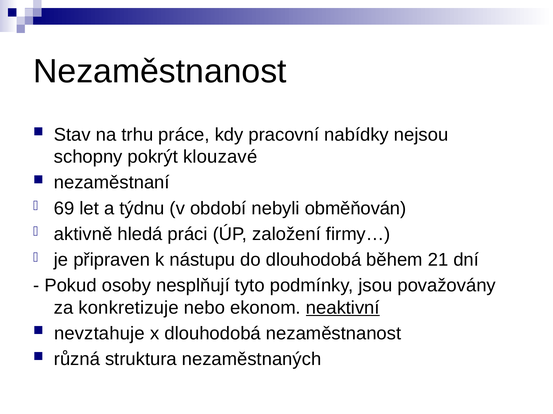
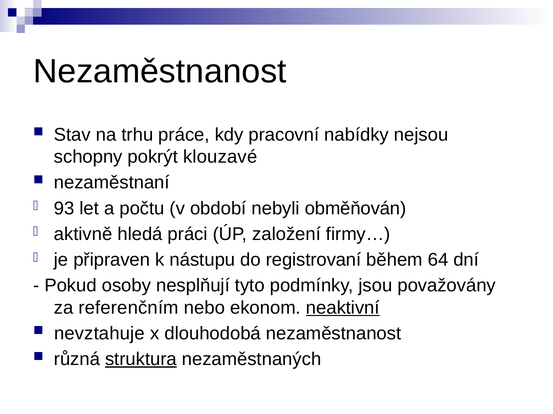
69: 69 -> 93 (64, 209)
týdnu: týdnu -> počtu (142, 209)
do dlouhodobá: dlouhodobá -> registrovaní (314, 260)
21: 21 -> 64 (438, 260)
konkretizuje: konkretizuje -> referenčním (129, 308)
struktura underline: none -> present (141, 360)
